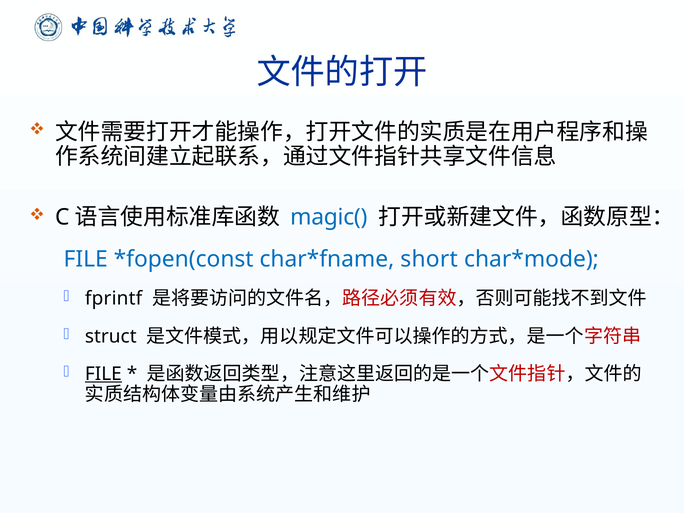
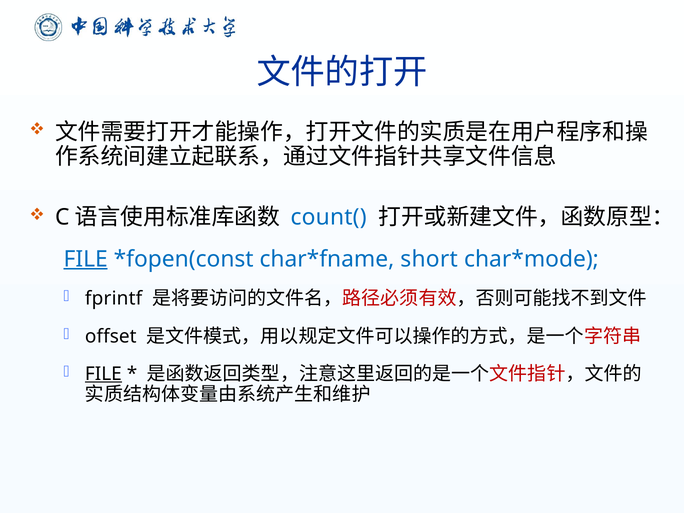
magic(: magic( -> count( (329, 217)
FILE underline: none -> present (86, 259)
struct: struct -> offset (111, 336)
